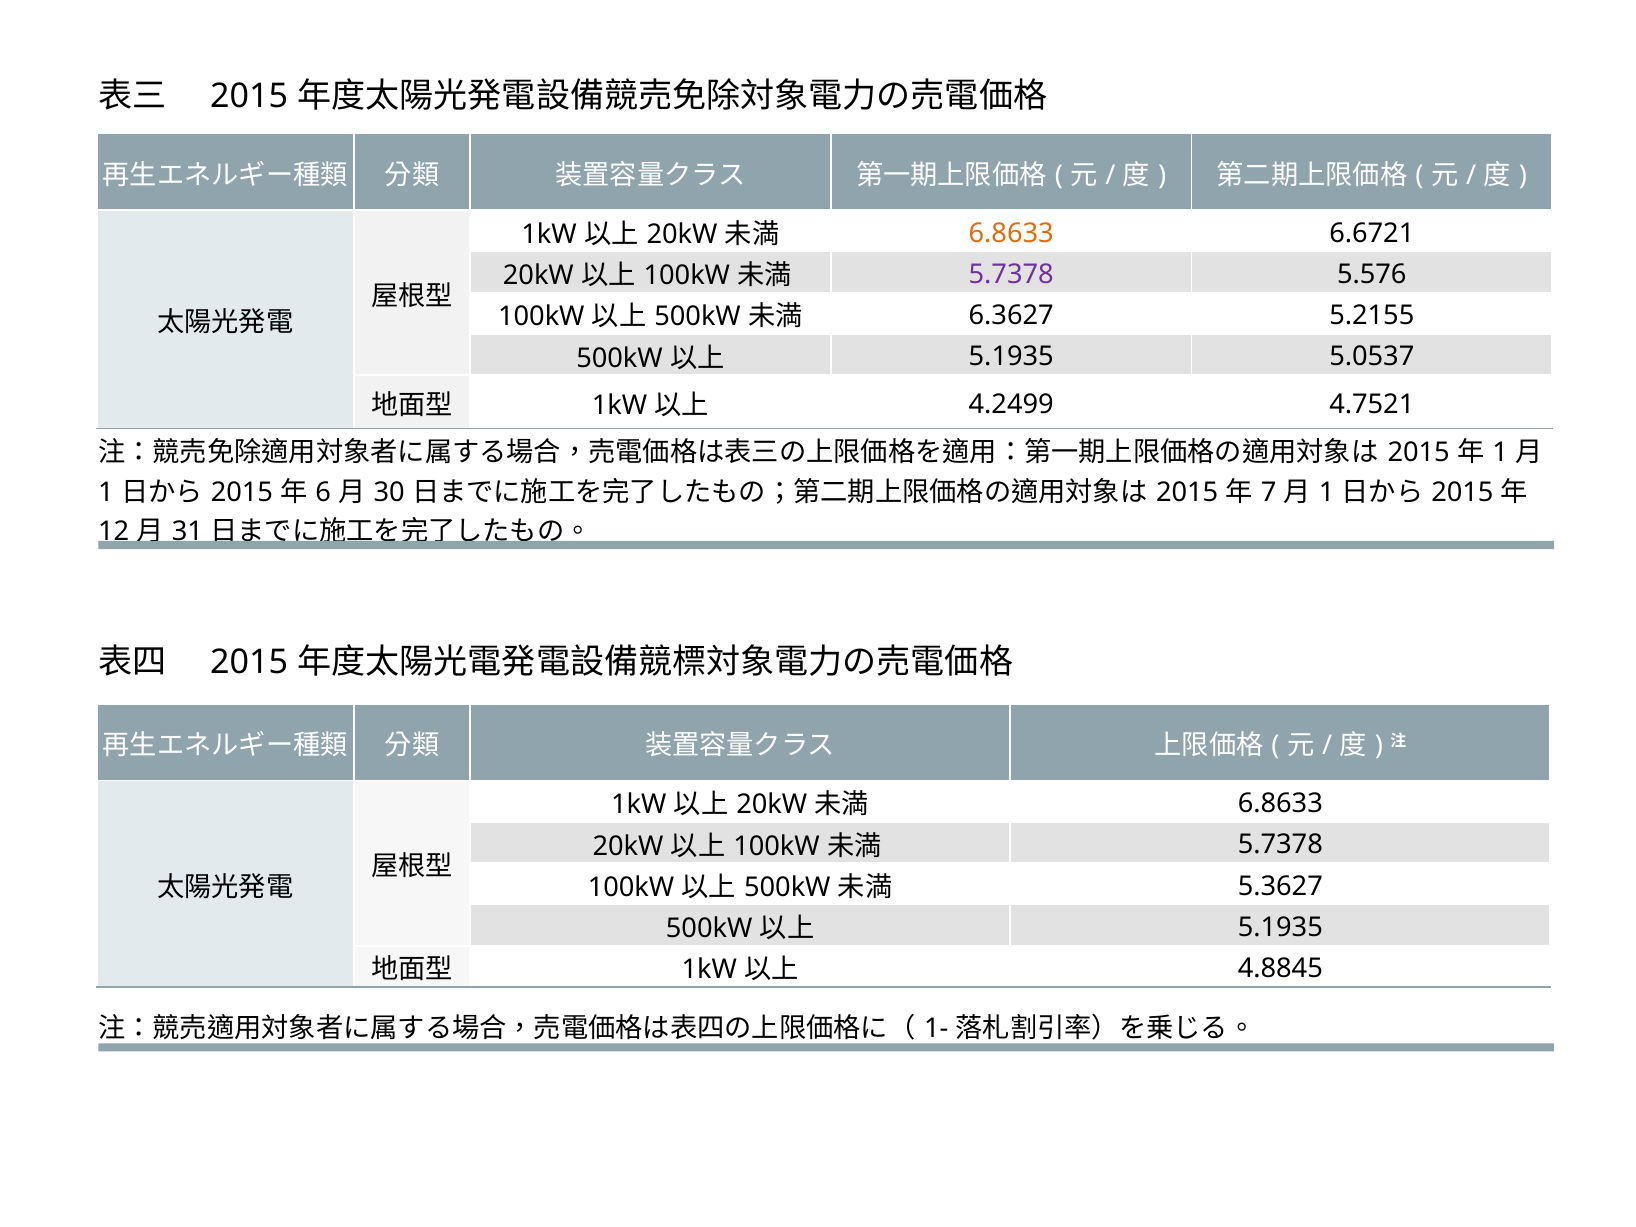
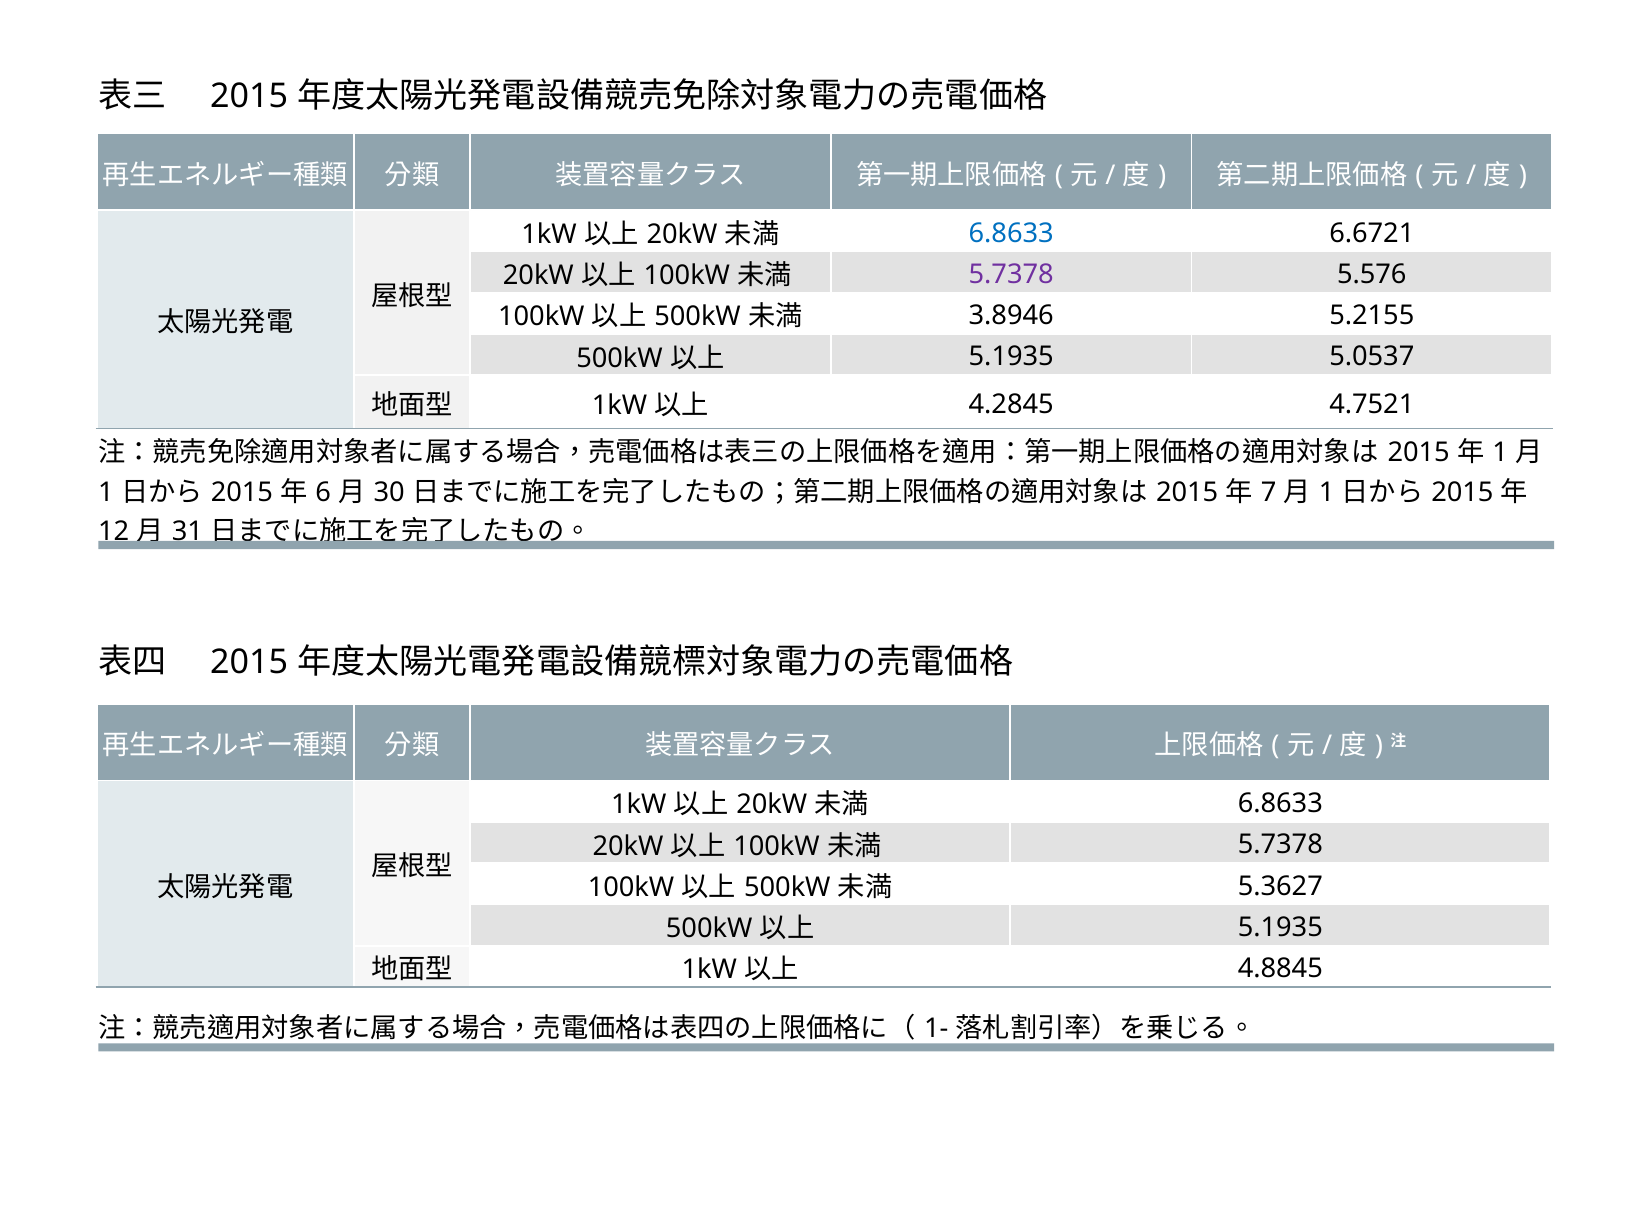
6.8633 colour: orange -> blue (1011, 233)
6.3627: 6.3627 -> 3.8946 (1011, 316)
4.2499: 4.2499 -> 4.2845 (1011, 404)
